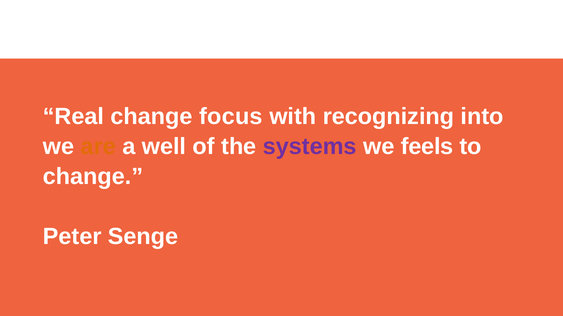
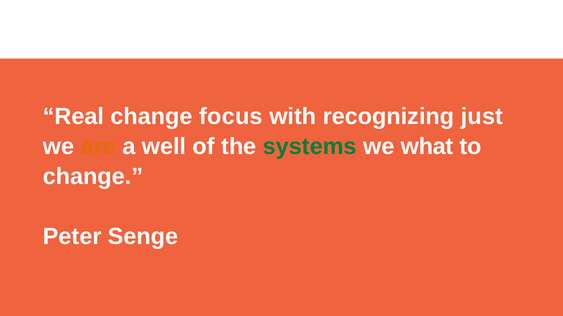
into: into -> just (482, 117)
systems colour: purple -> green (310, 147)
feels: feels -> what (427, 147)
